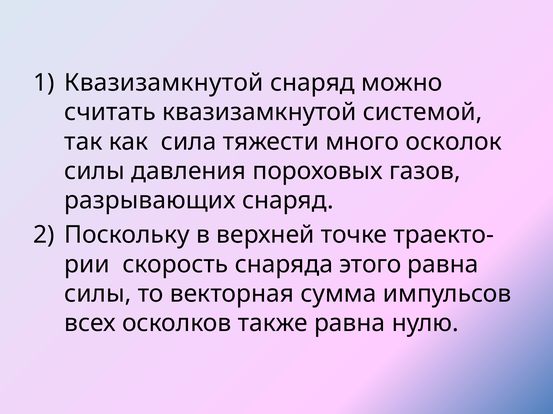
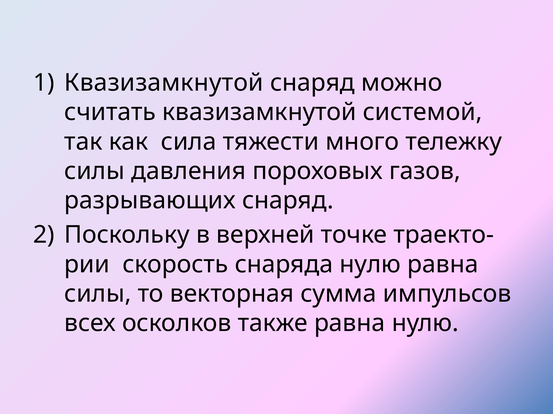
осколок: осколок -> тележку (454, 142)
снаряда этого: этого -> нулю (370, 265)
